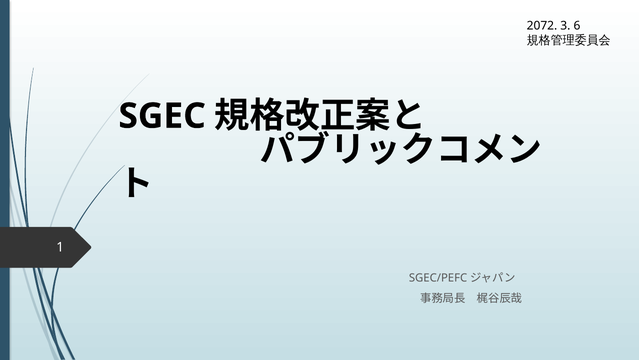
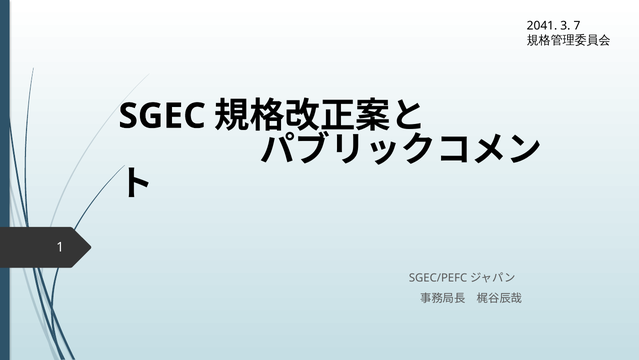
2072: 2072 -> 2041 (542, 26)
6: 6 -> 7 (577, 26)
